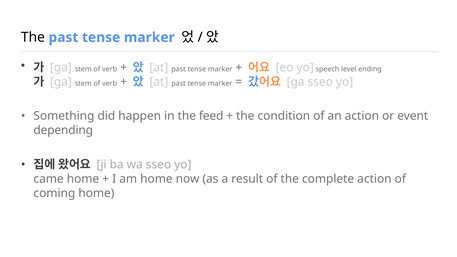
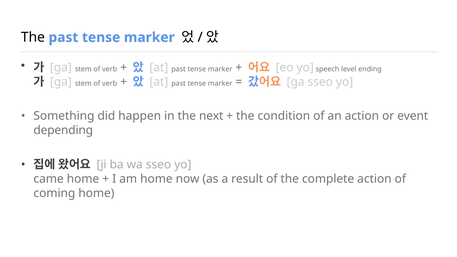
feed: feed -> next (211, 116)
